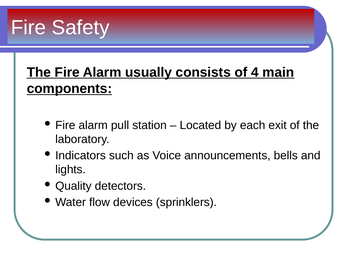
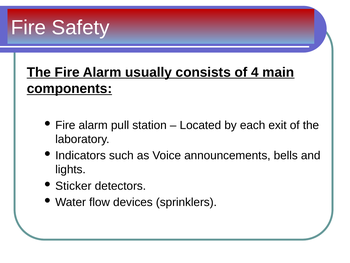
Quality: Quality -> Sticker (73, 186)
